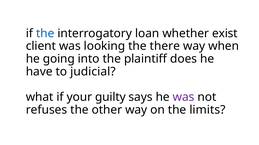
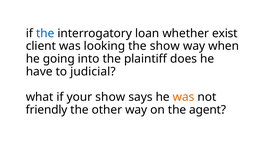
the there: there -> show (165, 46)
your guilty: guilty -> show (110, 98)
was colour: purple -> orange (184, 98)
refuses: refuses -> friendly (47, 110)
limits: limits -> agent (208, 110)
